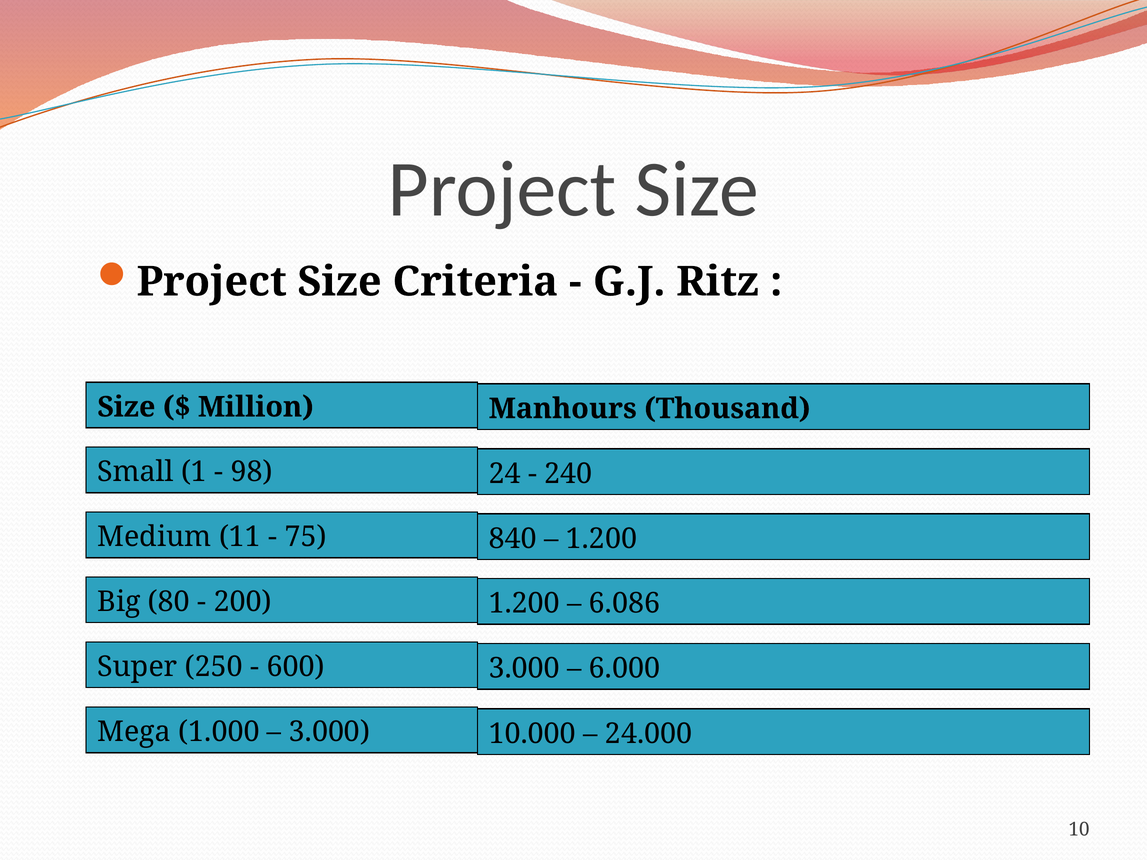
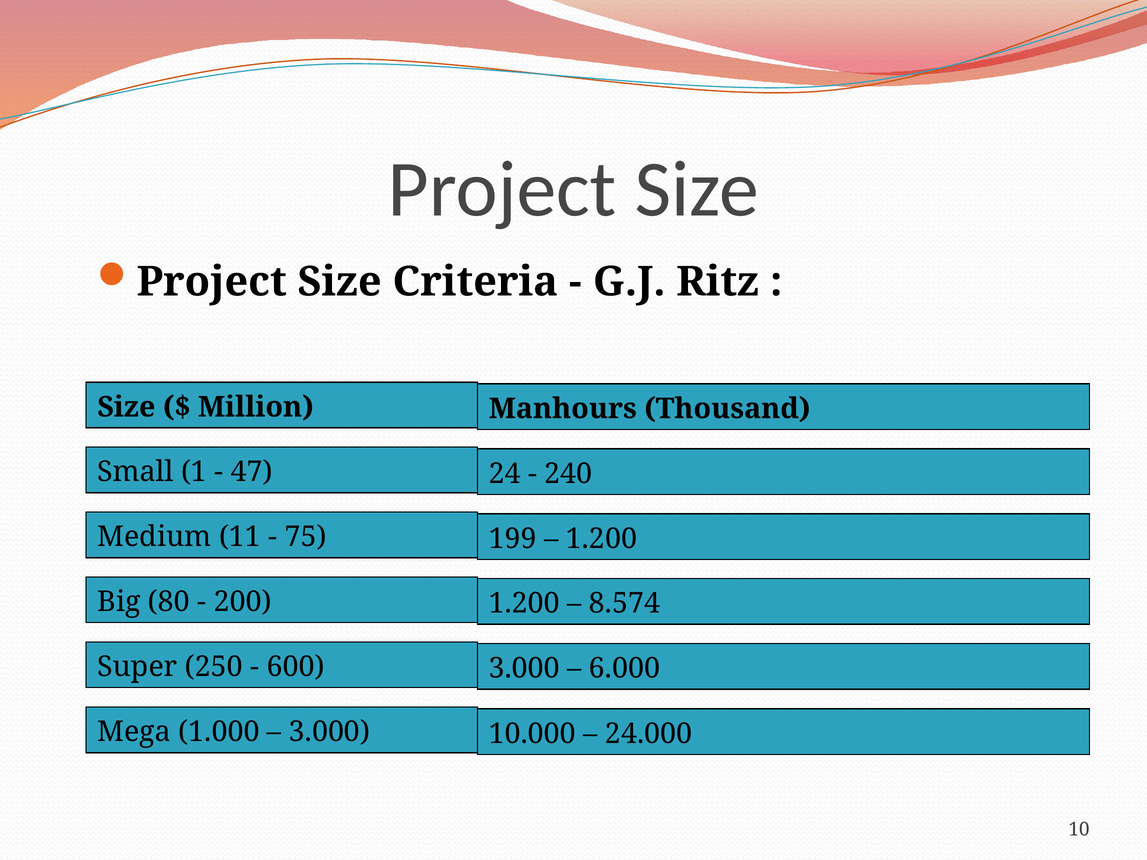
98: 98 -> 47 (252, 472)
840: 840 -> 199 (513, 539)
6.086: 6.086 -> 8.574 (625, 604)
